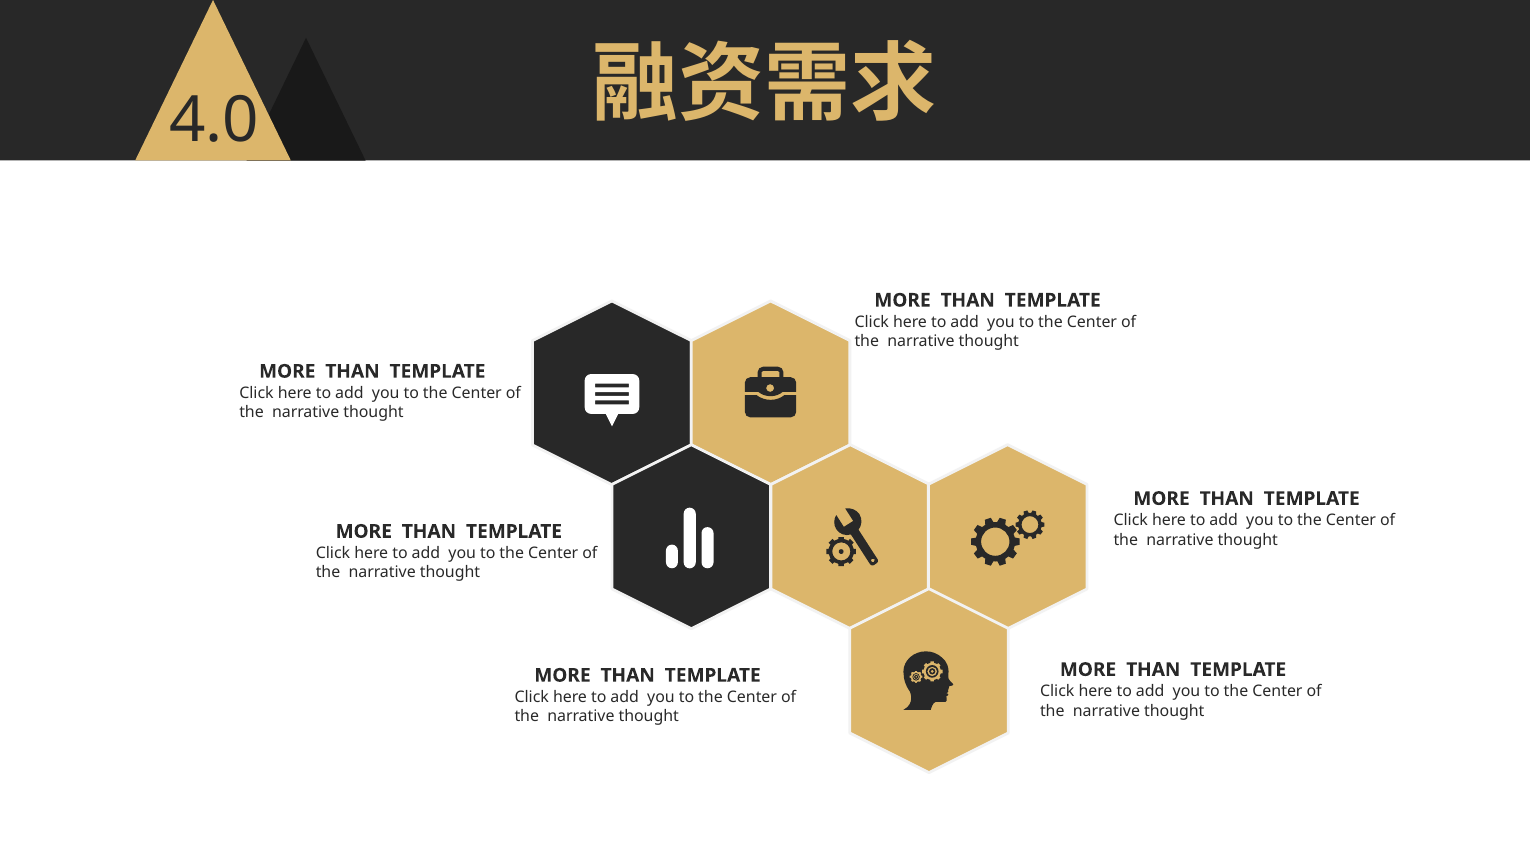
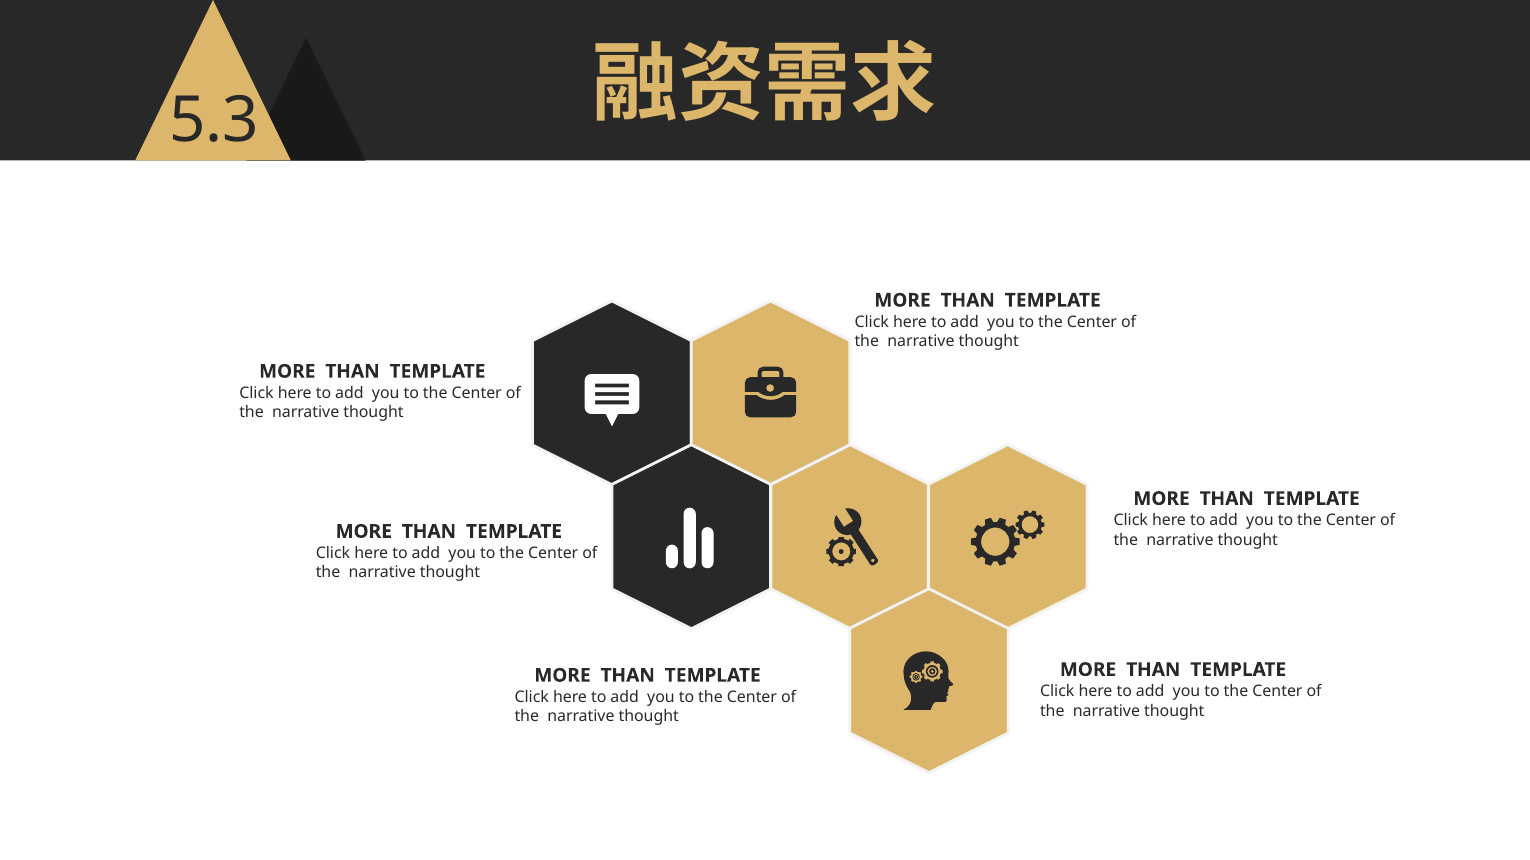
4.0: 4.0 -> 5.3 (214, 120)
